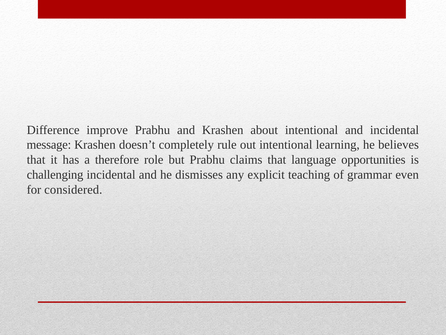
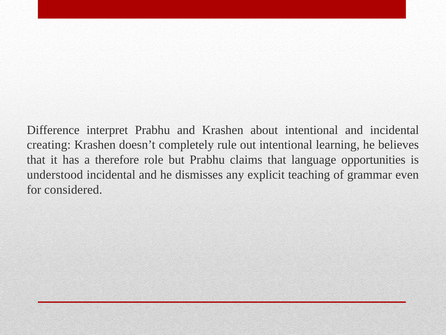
improve: improve -> interpret (107, 130)
message: message -> creating (49, 145)
challenging: challenging -> understood (55, 174)
